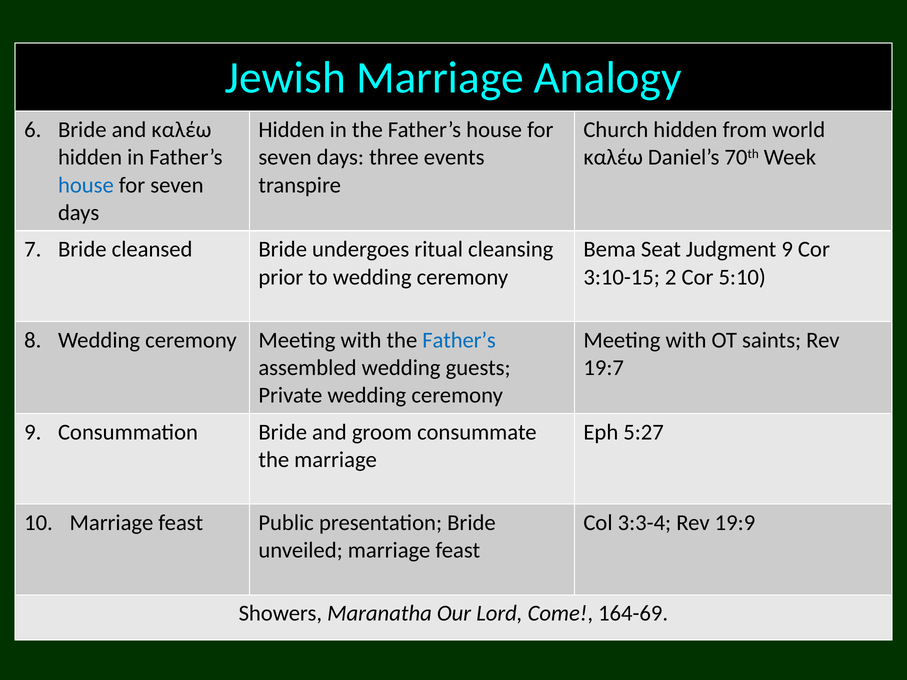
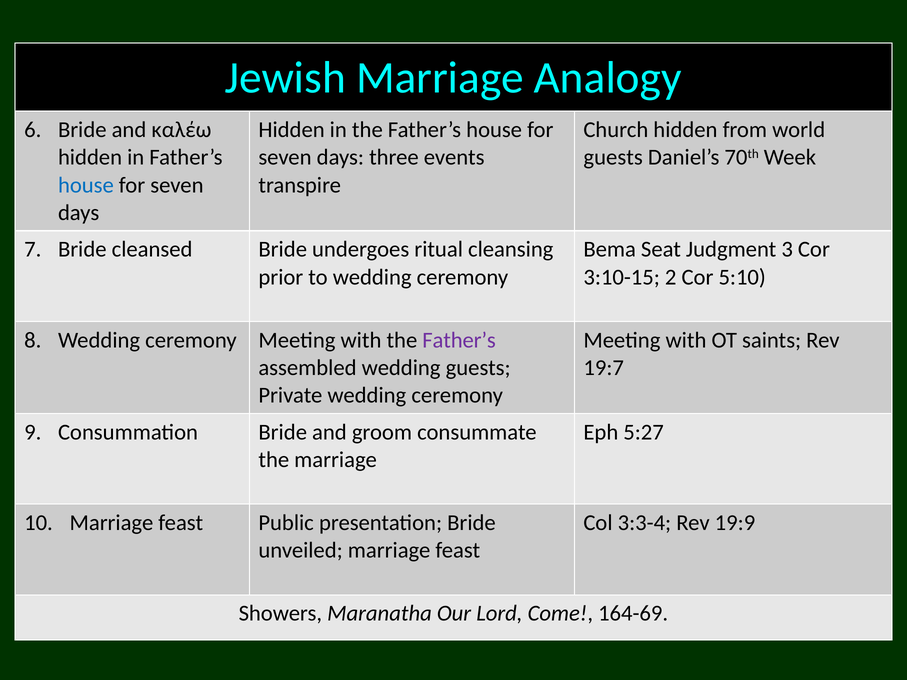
καλέω: καλέω -> guests (613, 157)
Judgment 9: 9 -> 3 (787, 249)
Father’s colour: blue -> purple (459, 340)
